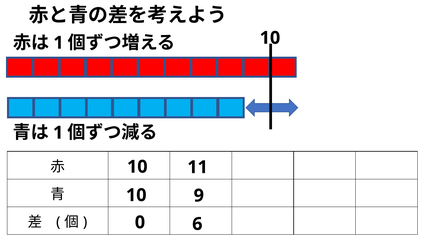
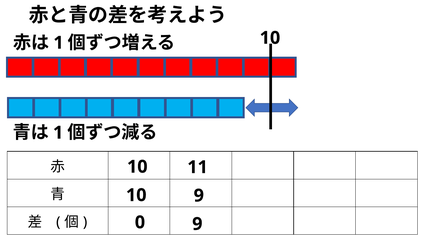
0 6: 6 -> 9 (197, 224)
